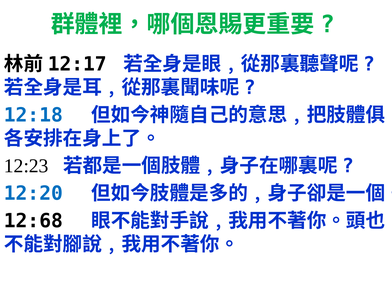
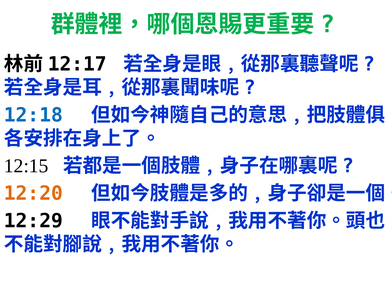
12:23: 12:23 -> 12:15 (26, 166)
12:20 colour: blue -> orange (33, 193)
12:68: 12:68 -> 12:29 (33, 221)
